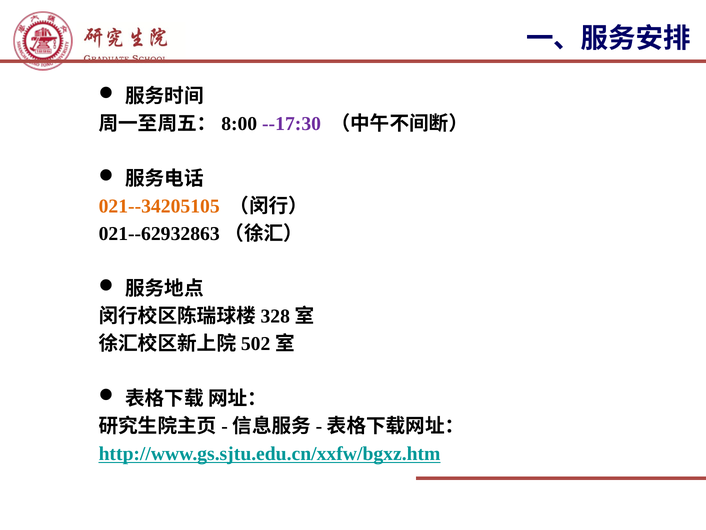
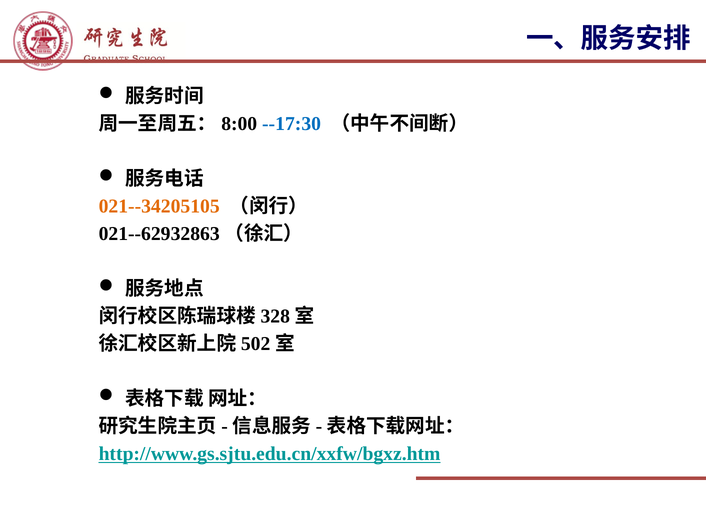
--17:30 colour: purple -> blue (292, 124)
